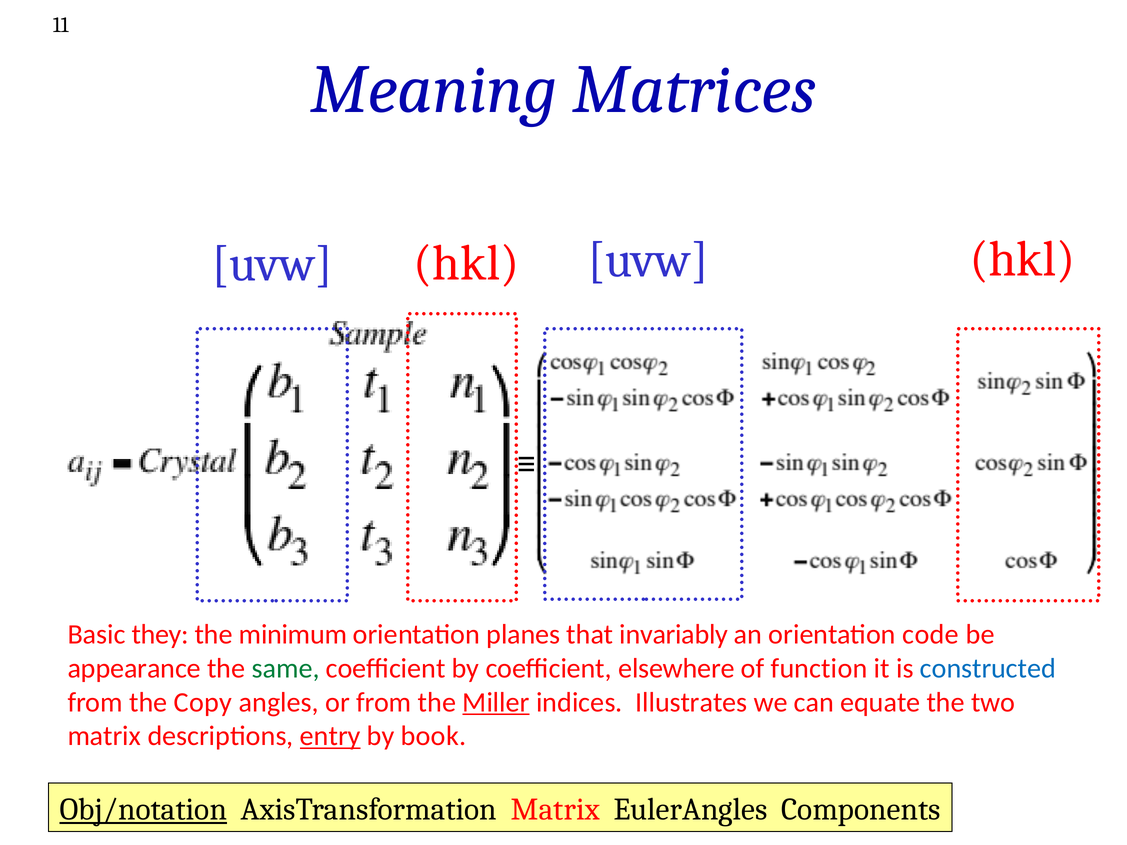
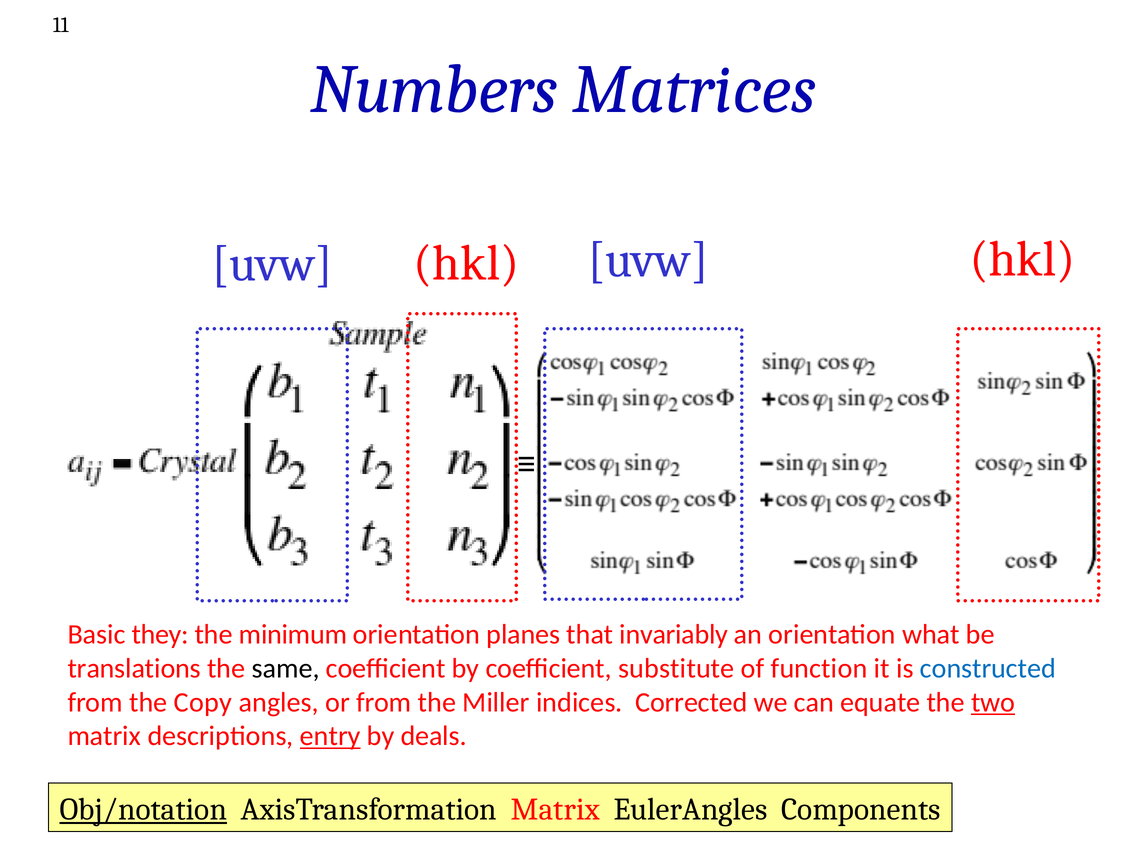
Meaning: Meaning -> Numbers (434, 89)
code: code -> what (931, 635)
appearance: appearance -> translations (134, 669)
same colour: green -> black (286, 669)
elsewhere: elsewhere -> substitute (676, 669)
Miller underline: present -> none (496, 702)
Illustrates: Illustrates -> Corrected (691, 702)
two underline: none -> present (993, 702)
book: book -> deals (434, 736)
